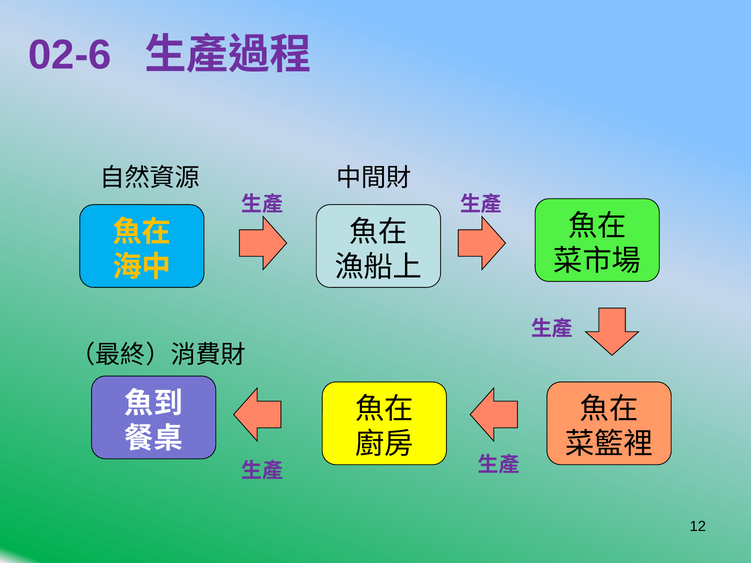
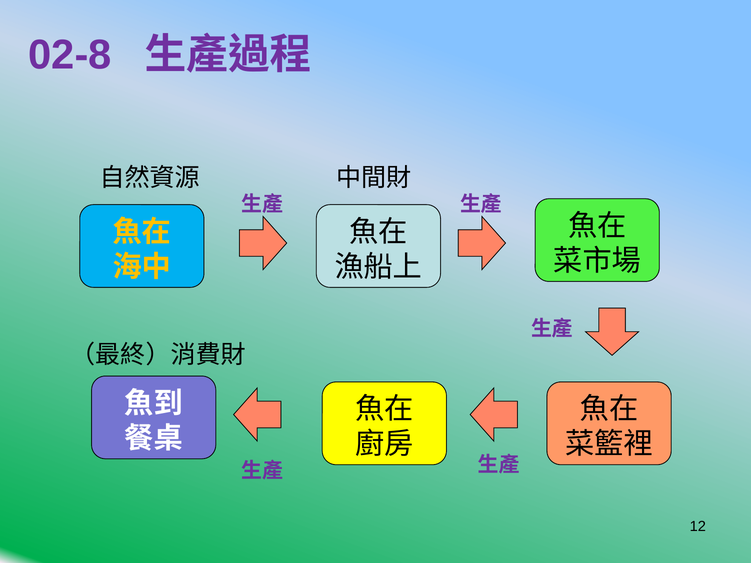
02-6: 02-6 -> 02-8 (70, 55)
